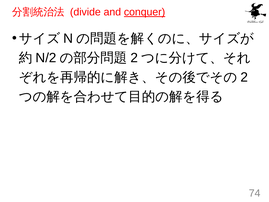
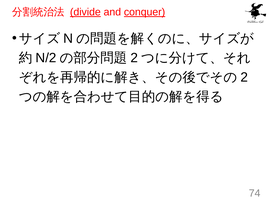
divide underline: none -> present (85, 12)
